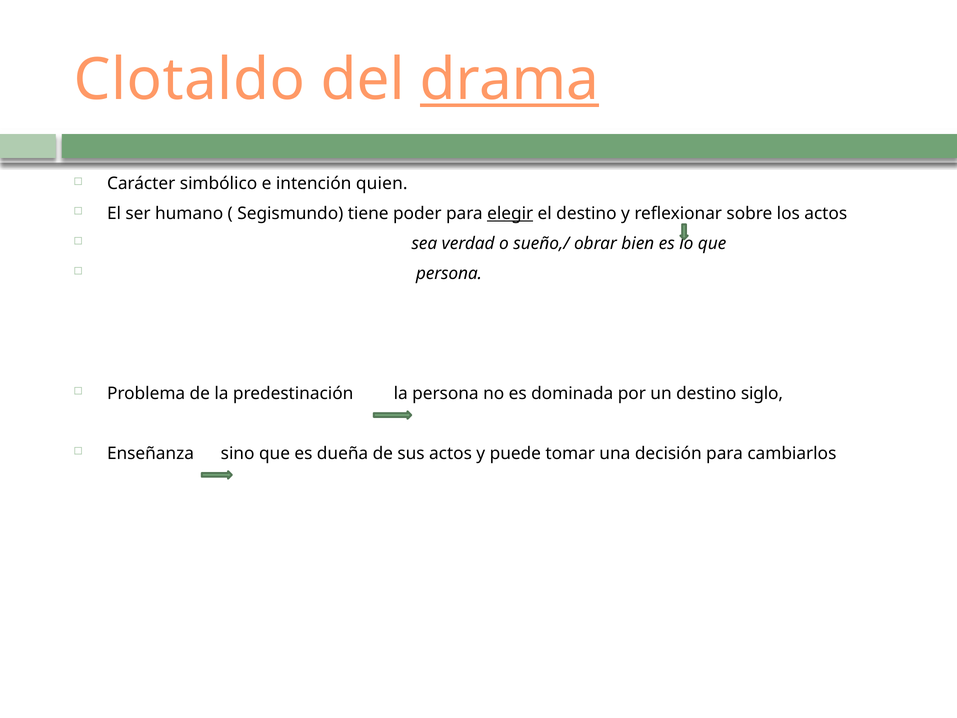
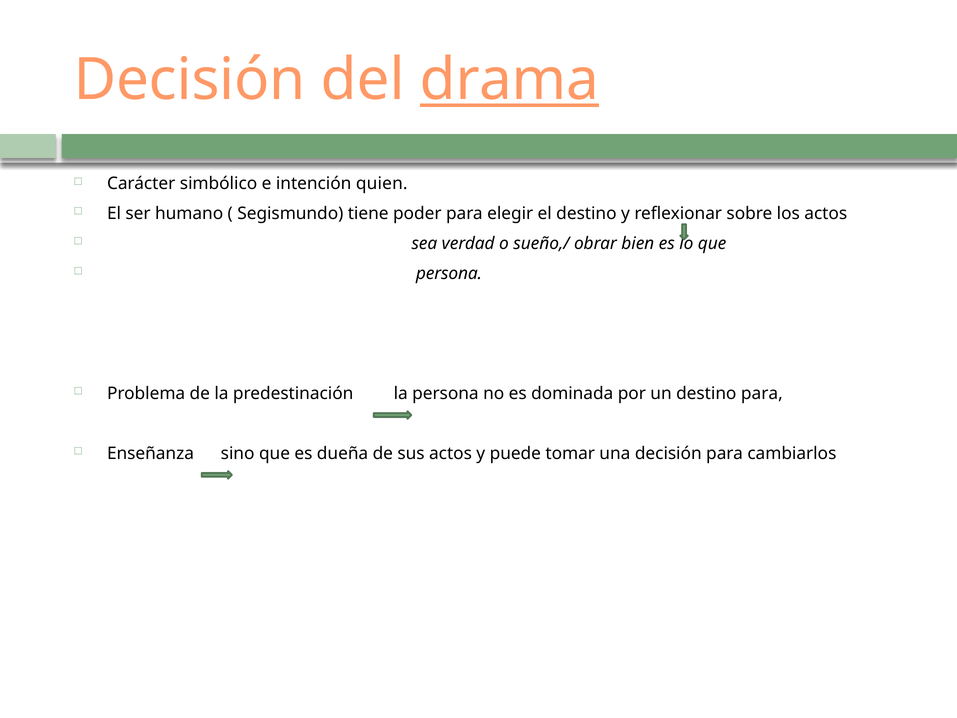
Clotaldo: Clotaldo -> Decisión (190, 80)
elegir underline: present -> none (510, 214)
destino siglo: siglo -> para (762, 393)
